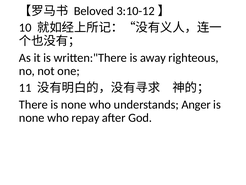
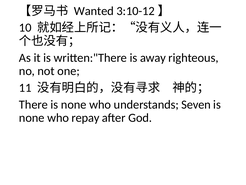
Beloved: Beloved -> Wanted (94, 11)
Anger: Anger -> Seven (196, 104)
